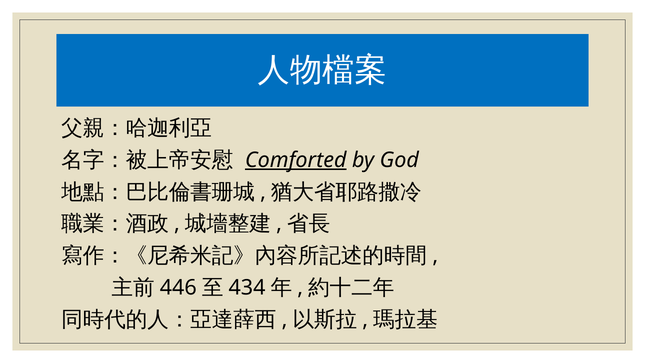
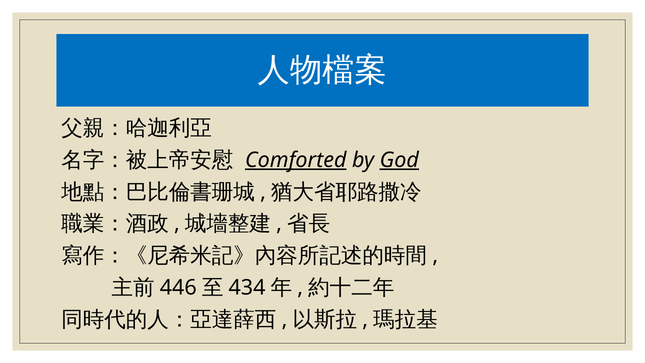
God underline: none -> present (399, 160)
